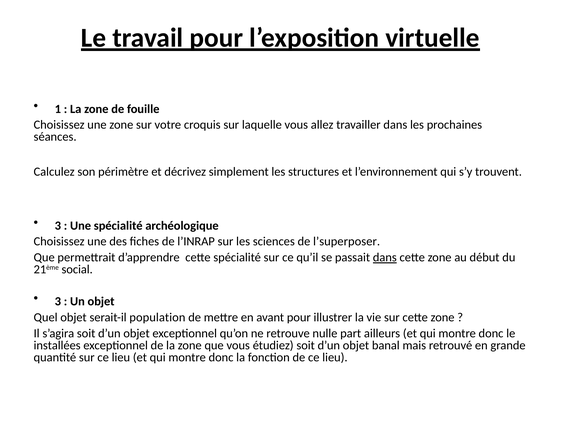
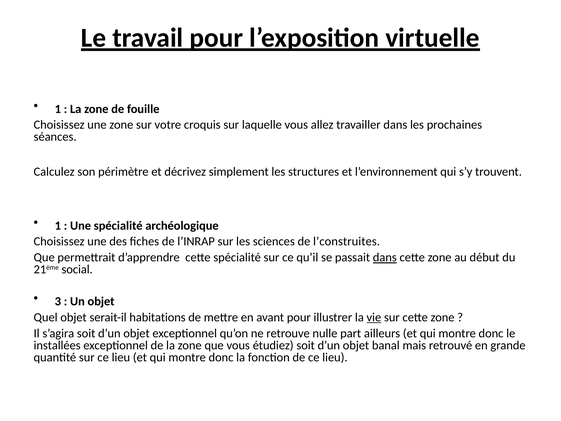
3: 3 -> 1 (58, 225)
l’superposer: l’superposer -> l’construites (347, 241)
population: population -> habitations (158, 317)
vie underline: none -> present (374, 317)
